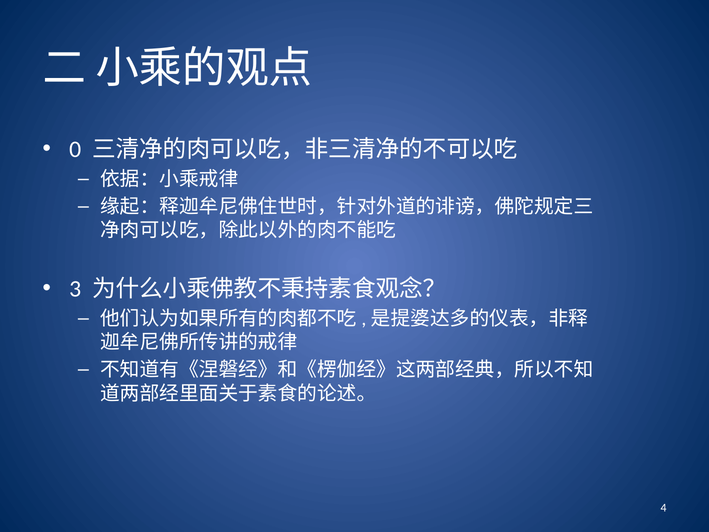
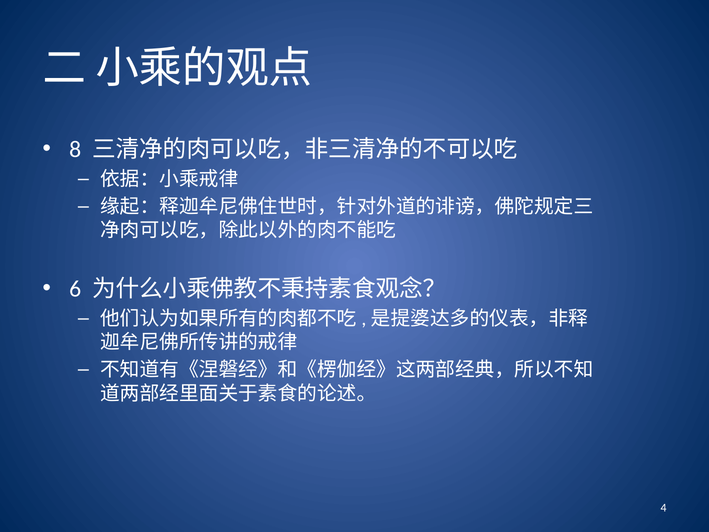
0: 0 -> 8 (75, 149)
3: 3 -> 6 (75, 289)
